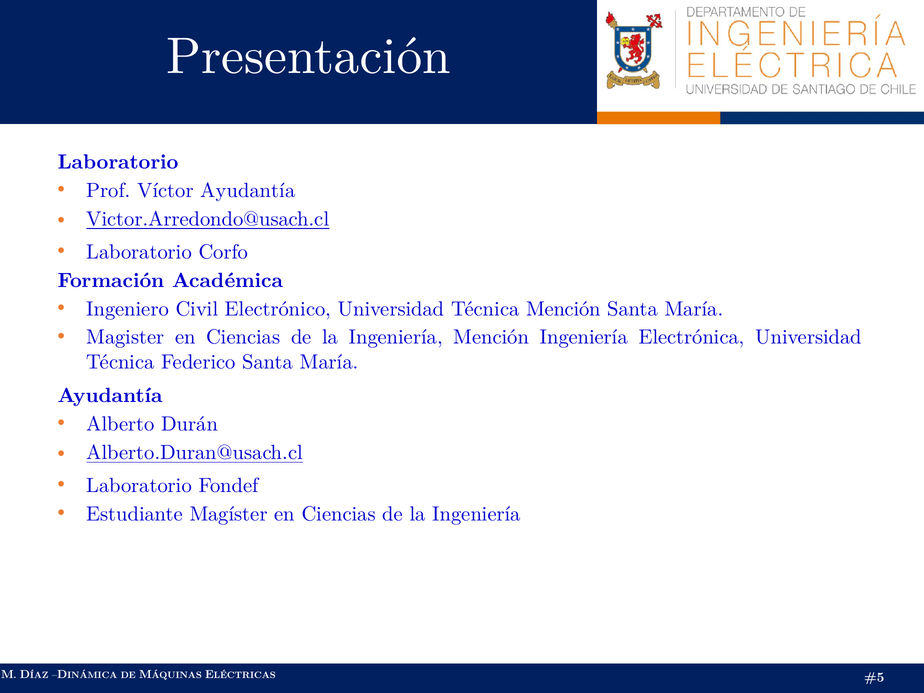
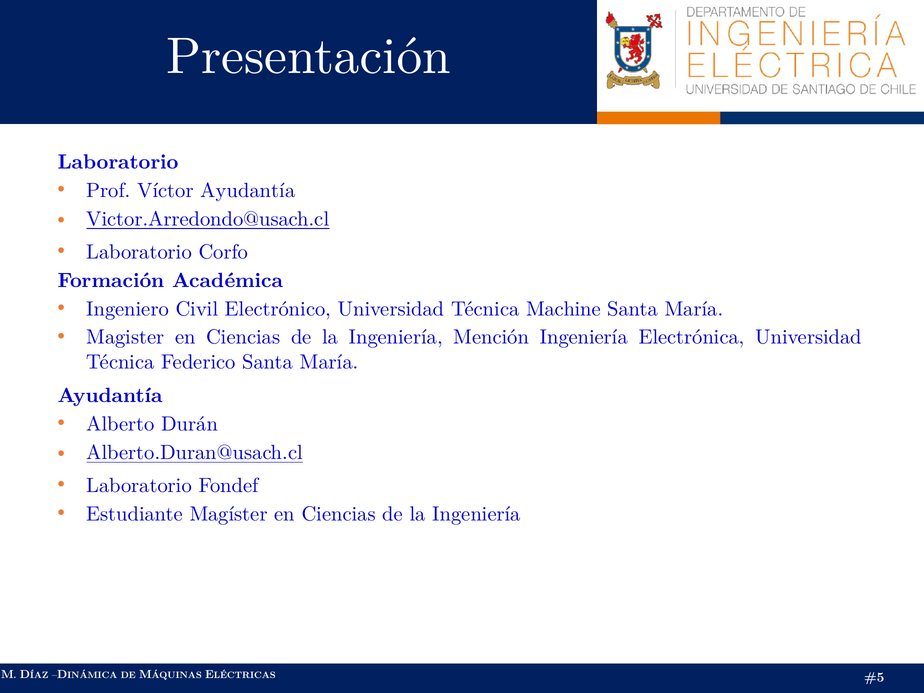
Técnica Mención: Mención -> Machine (563, 309)
